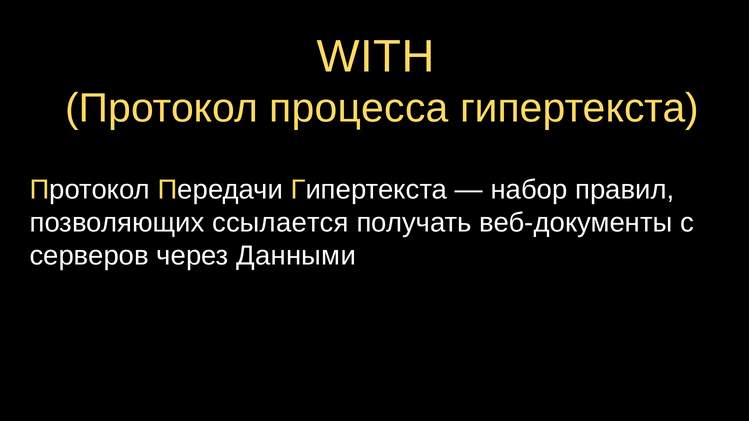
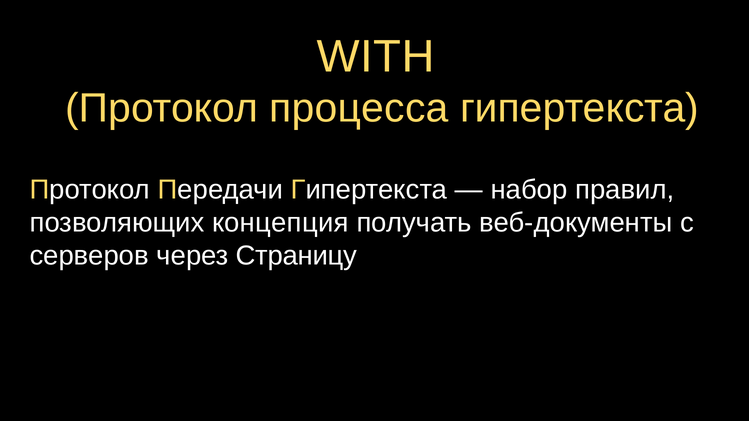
ссылается: ссылается -> концепция (280, 223)
Данными: Данными -> Страницу (296, 256)
